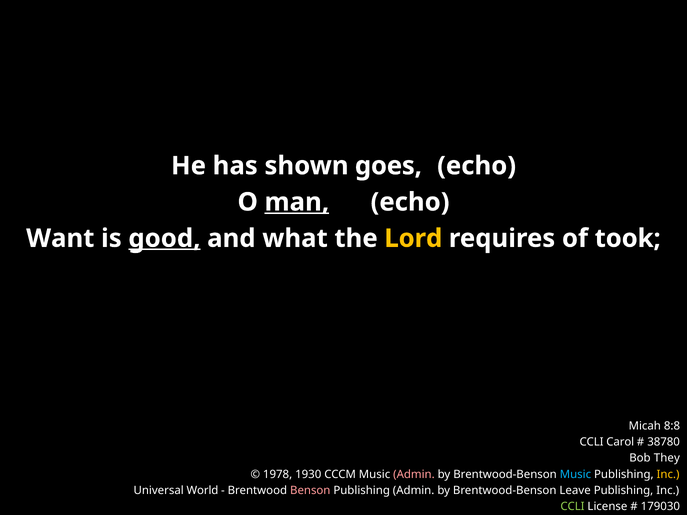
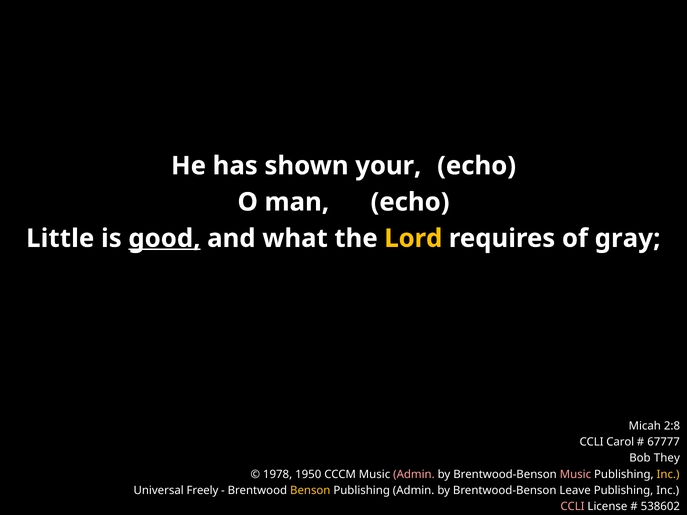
goes: goes -> your (388, 166)
man underline: present -> none (297, 202)
Want: Want -> Little (60, 238)
took: took -> gray (628, 238)
8:8: 8:8 -> 2:8 (672, 426)
38780: 38780 -> 67777 (664, 442)
1930: 1930 -> 1950 (308, 474)
Music colour: light blue -> pink (575, 474)
World: World -> Freely (202, 491)
Benson colour: pink -> yellow (310, 491)
CCLI colour: light green -> pink (573, 507)
179030: 179030 -> 538602 (660, 507)
